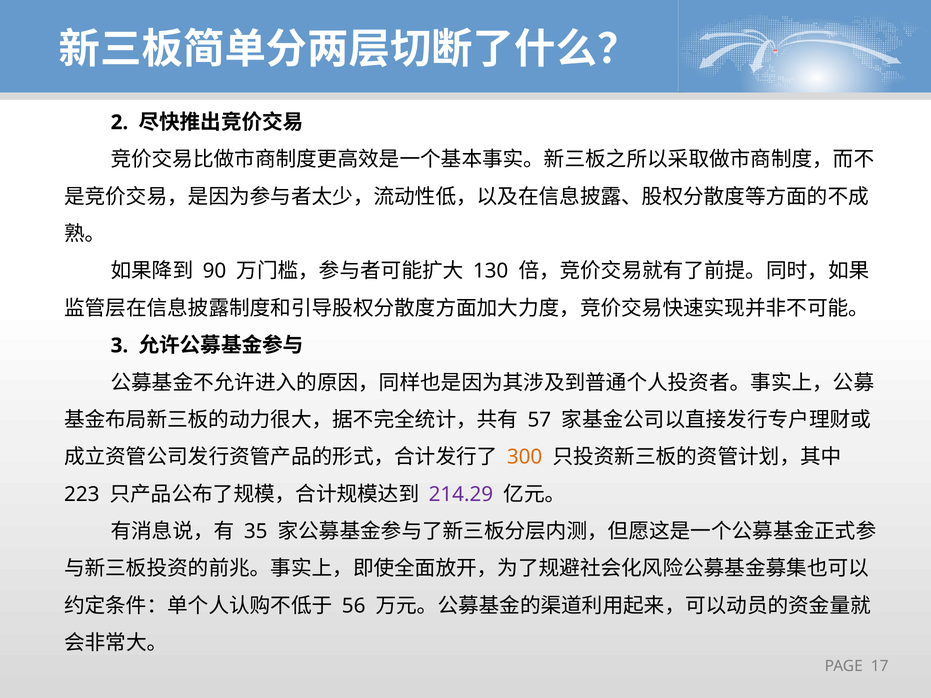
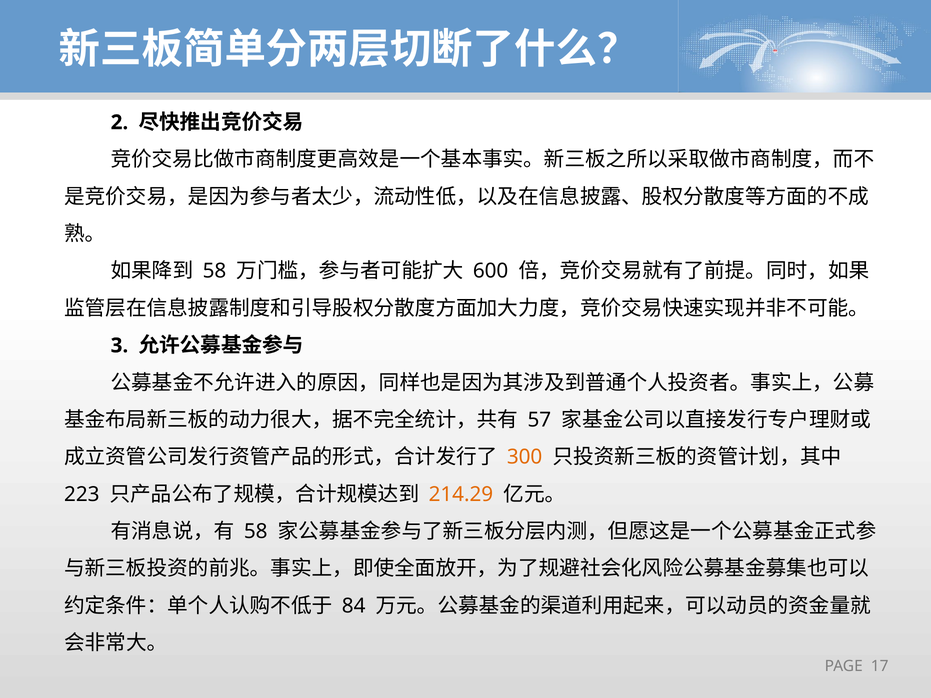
90: 90 -> 58 (214, 271)
130: 130 -> 600 (491, 271)
214.29 colour: purple -> orange (461, 494)
35: 35 -> 58 (256, 532)
56: 56 -> 84 (354, 606)
